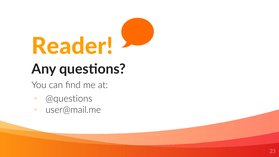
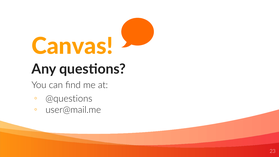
Reader: Reader -> Canvas (72, 46)
